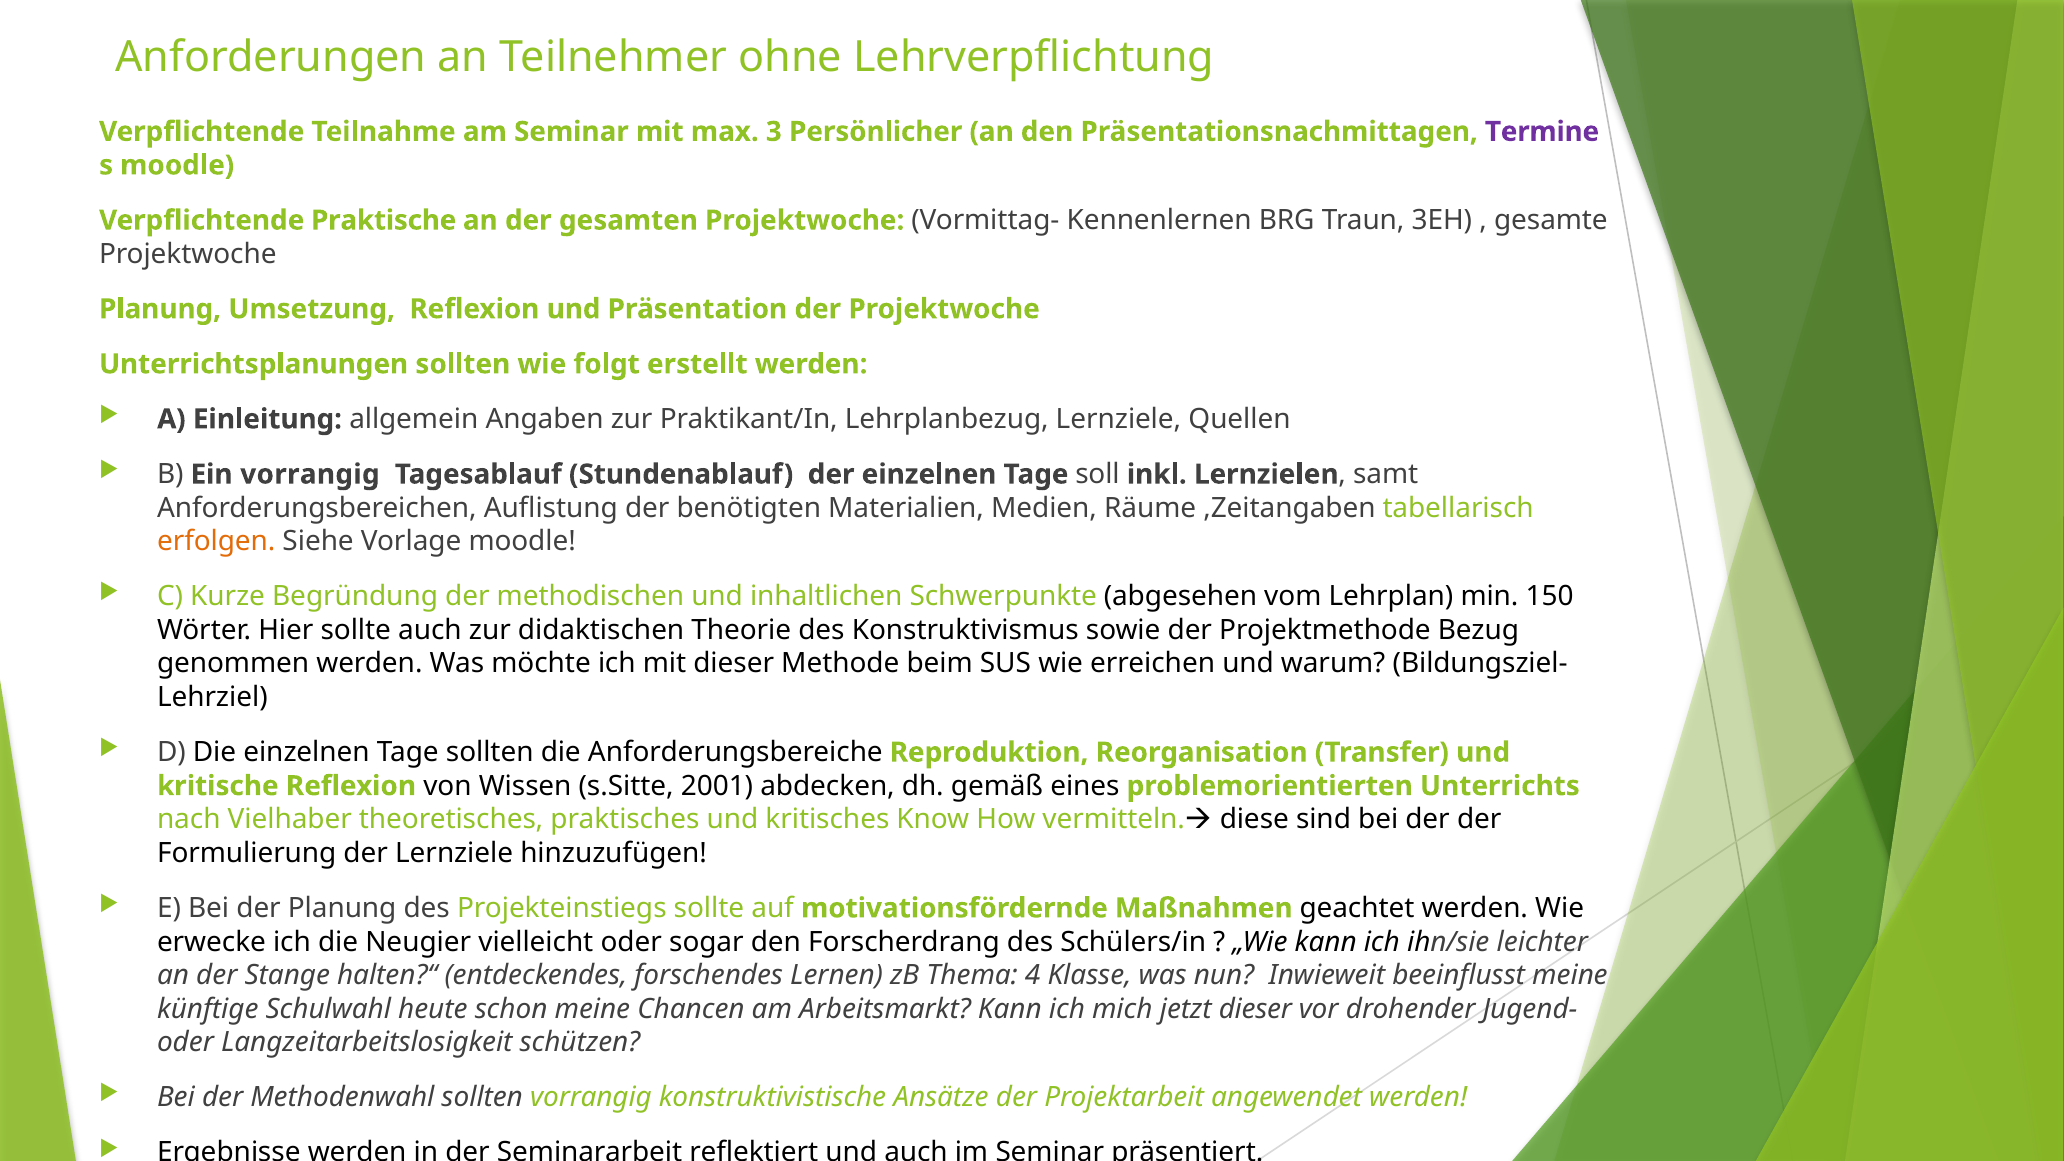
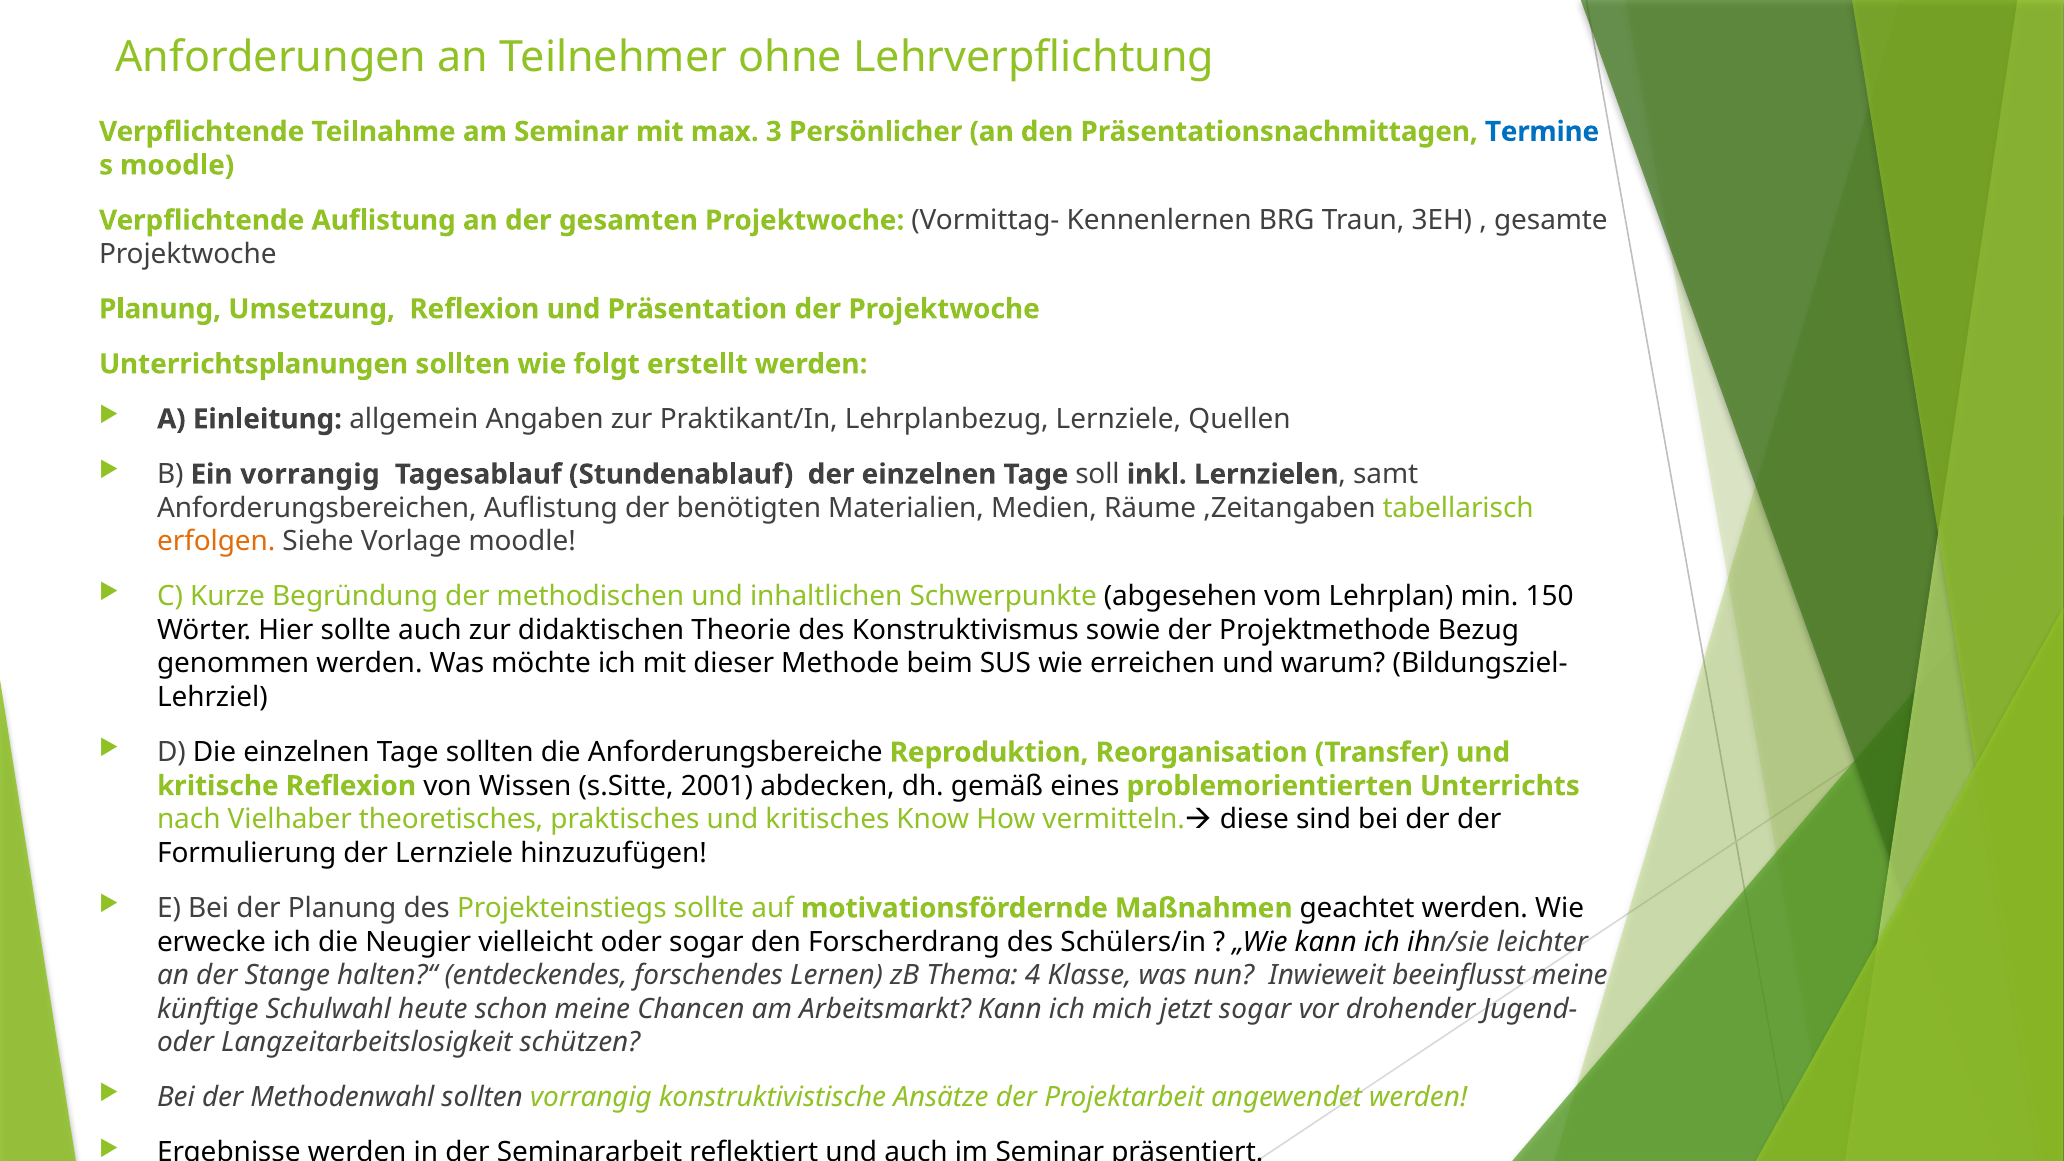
Termine colour: purple -> blue (1542, 132)
Verpflichtende Praktische: Praktische -> Auflistung (384, 220)
jetzt dieser: dieser -> sogar (1255, 1009)
